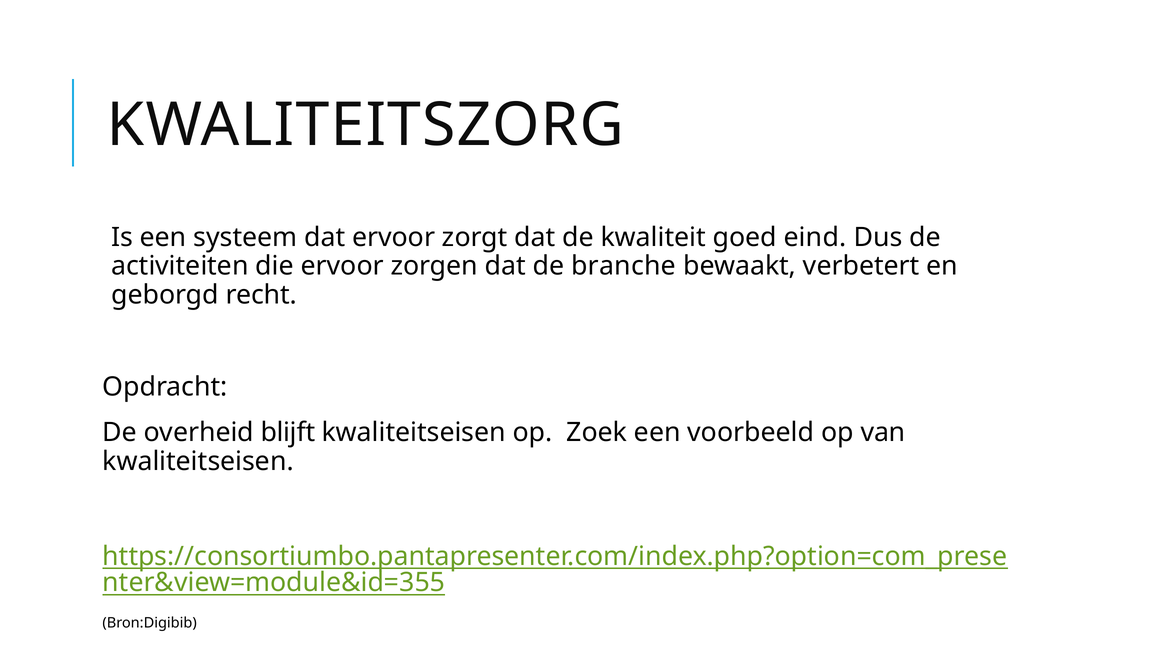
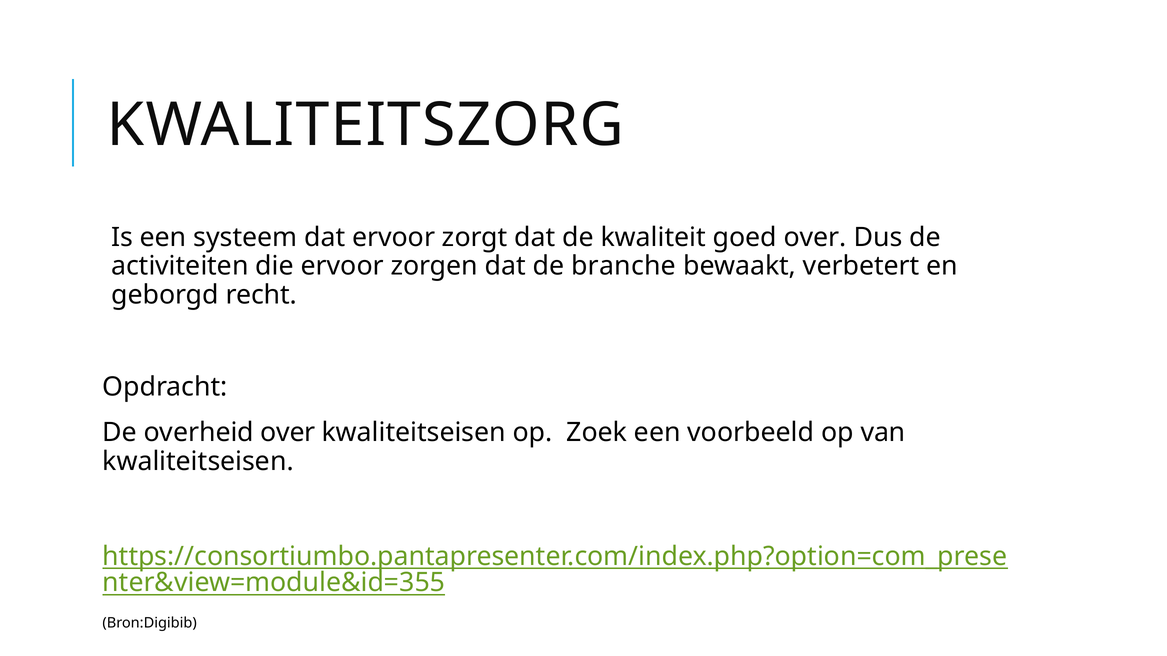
goed eind: eind -> over (815, 237)
overheid blijft: blijft -> over (288, 433)
